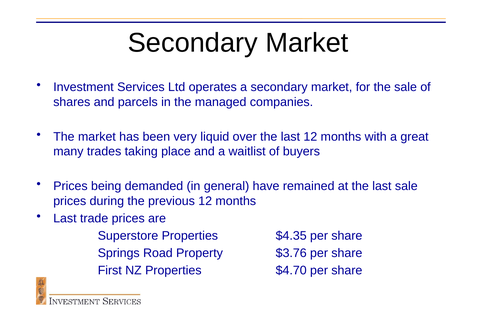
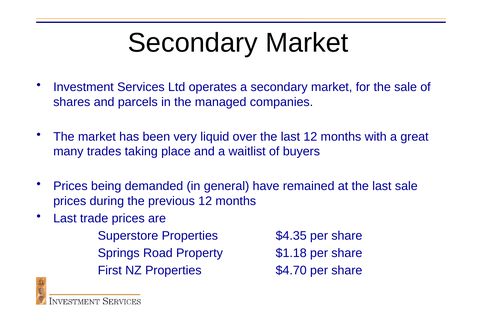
$3.76: $3.76 -> $1.18 (291, 253)
